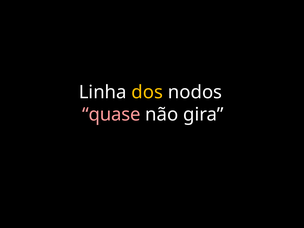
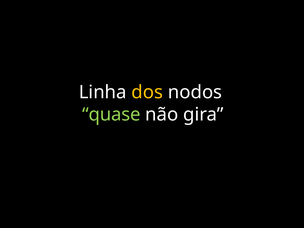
quase colour: pink -> light green (111, 115)
